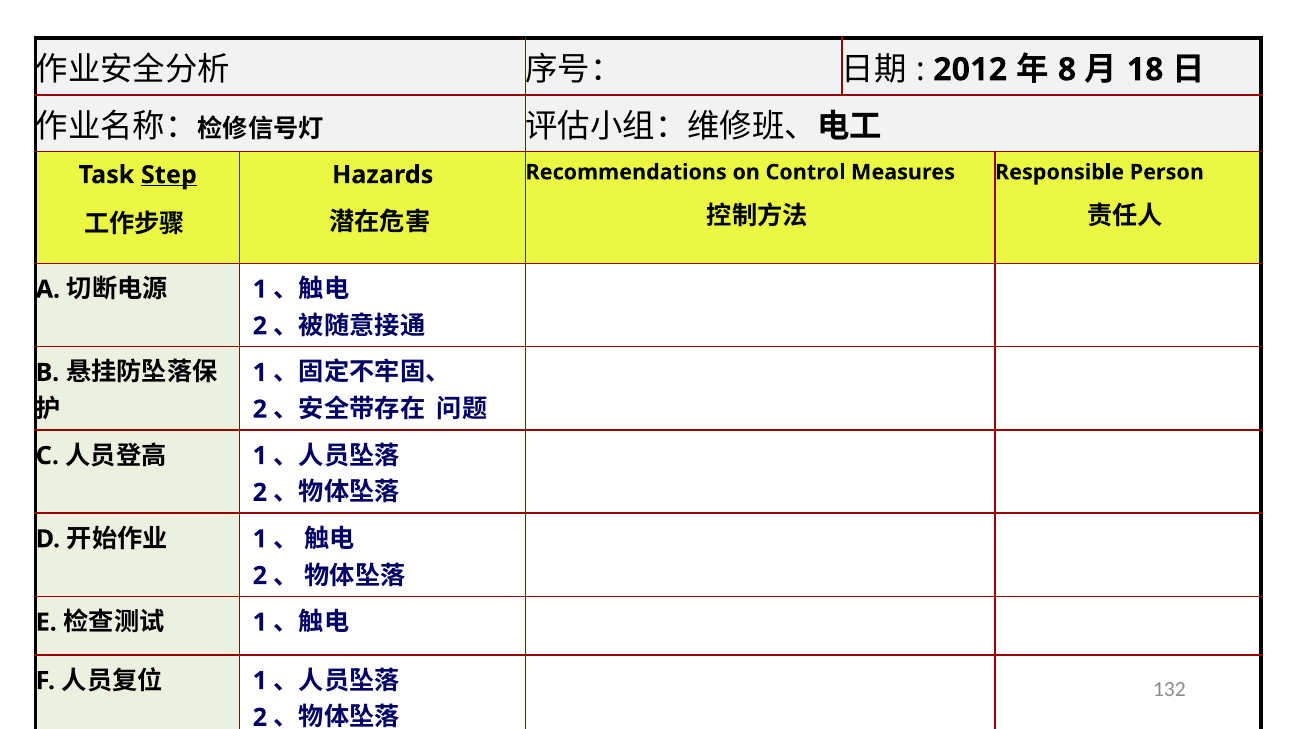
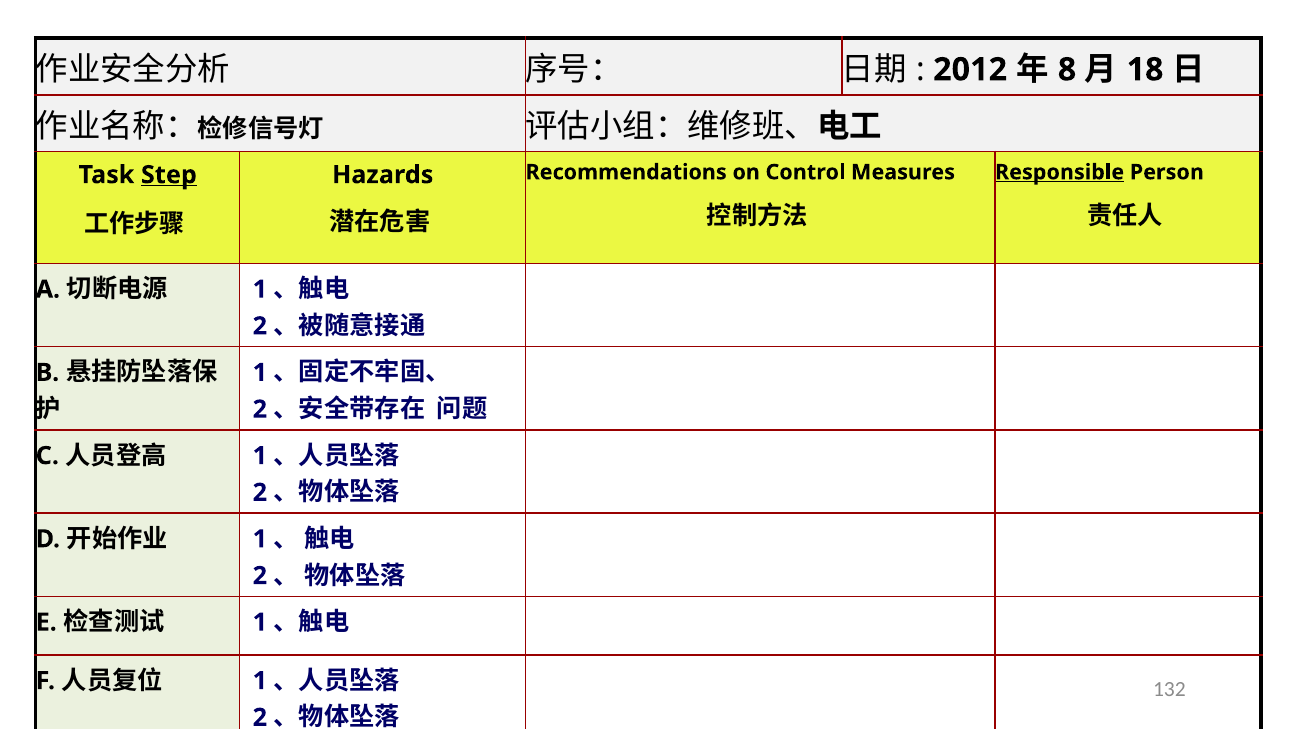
Responsible underline: none -> present (1060, 172)
